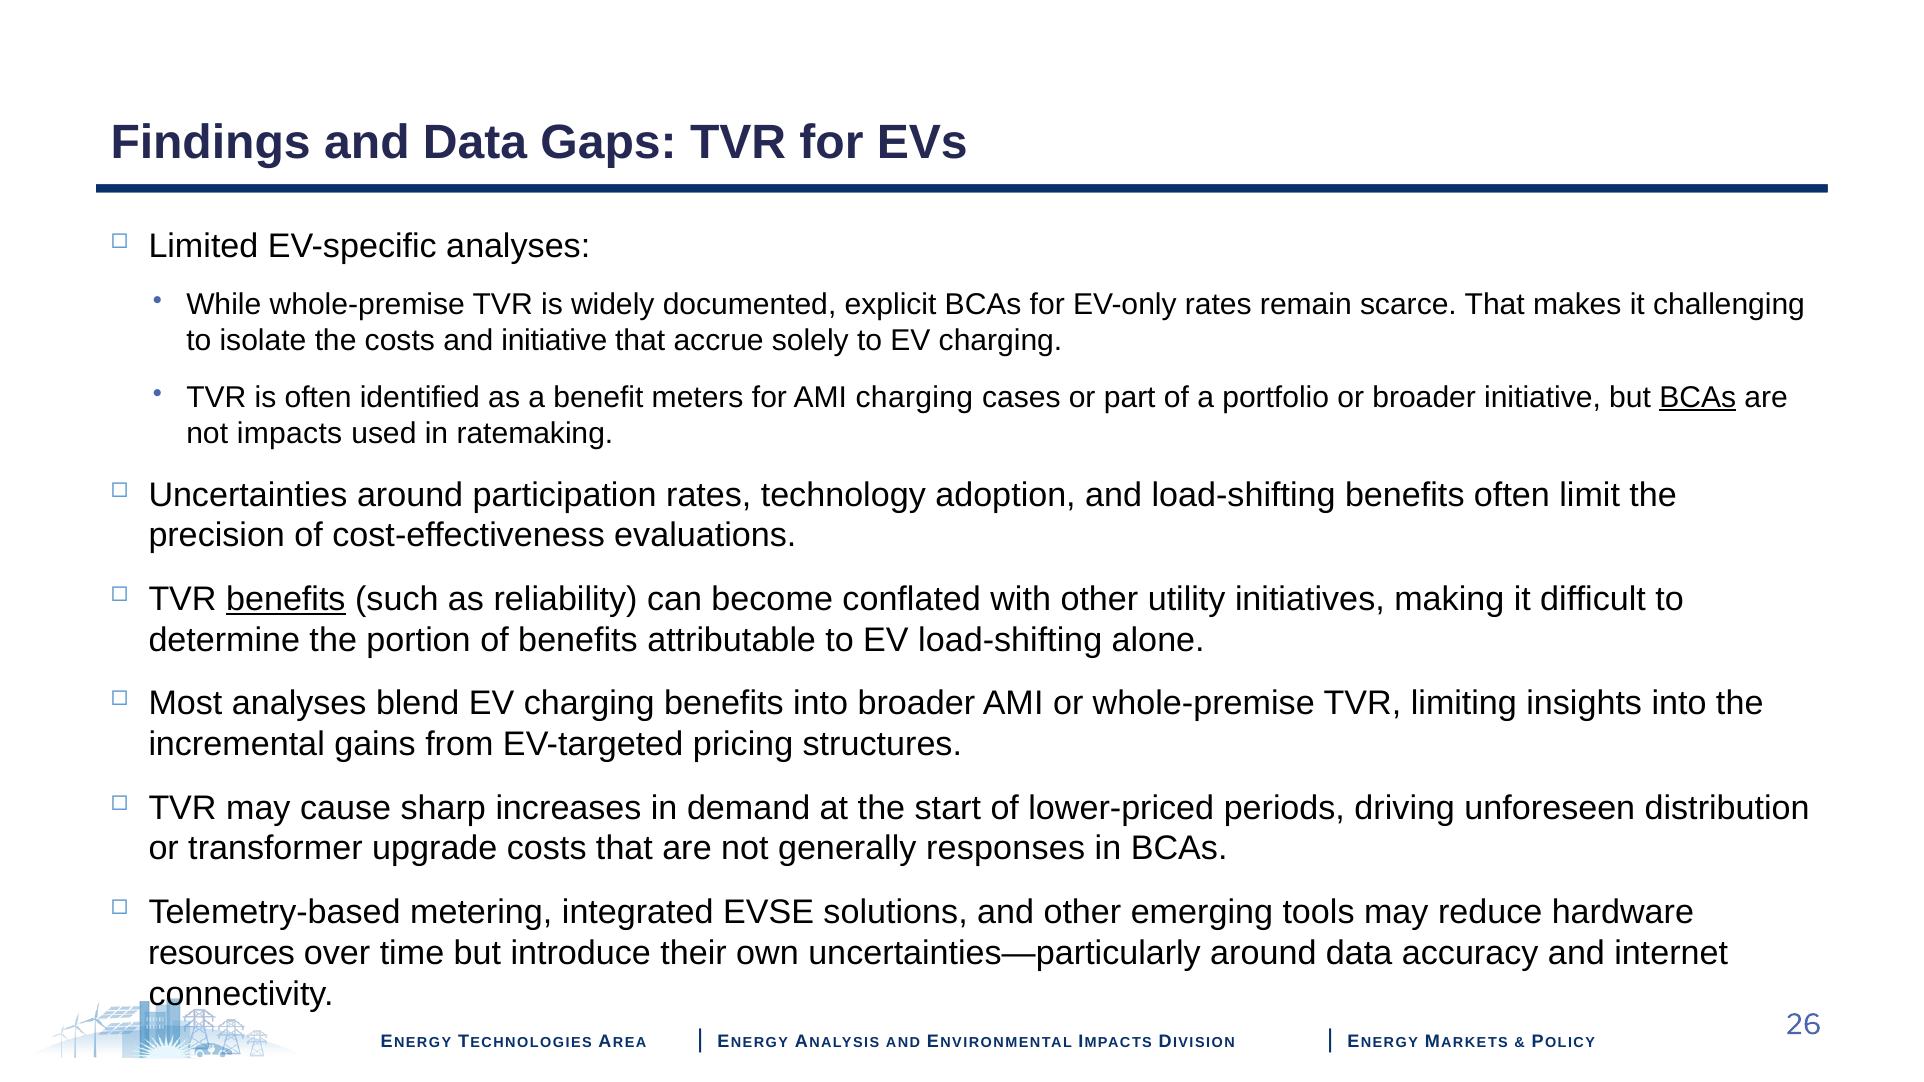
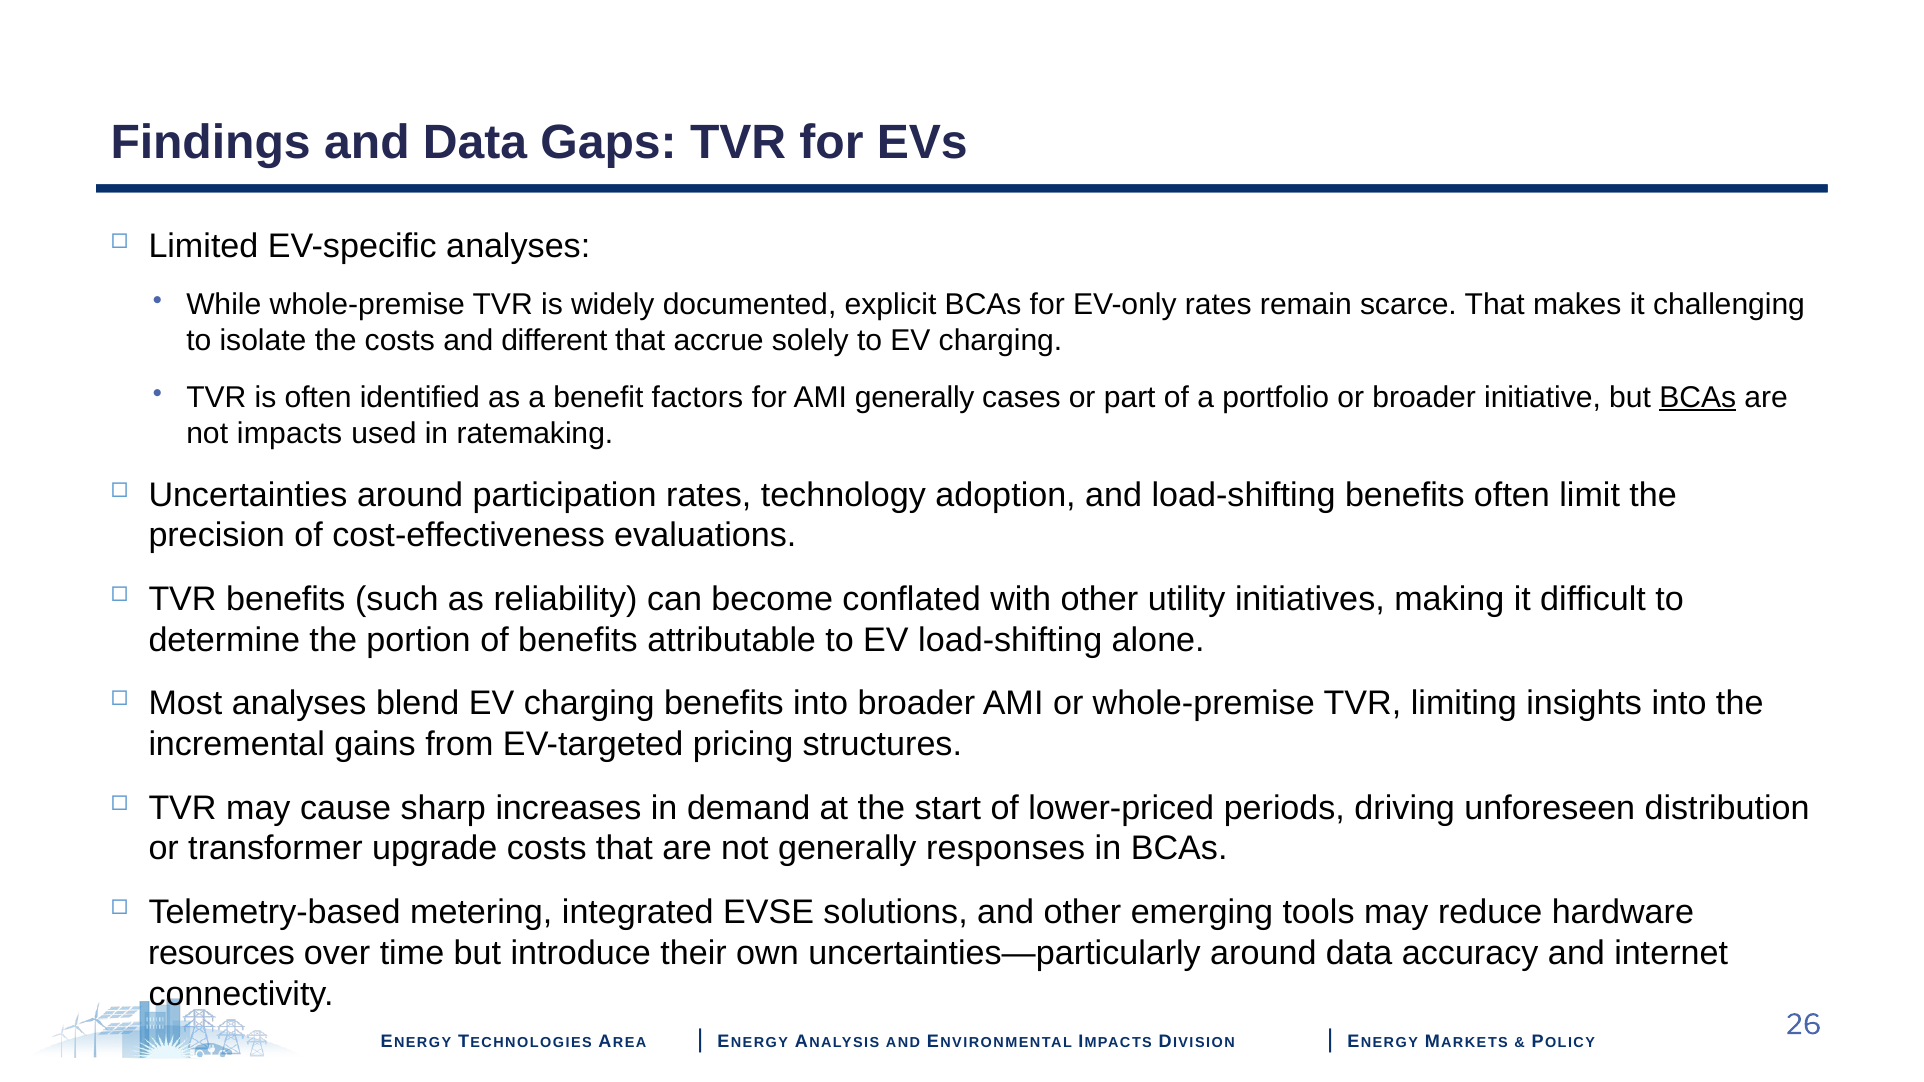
and initiative: initiative -> different (554, 341)
meters: meters -> factors (697, 398)
AMI charging: charging -> generally (915, 398)
benefits underline: present -> none (286, 599)
